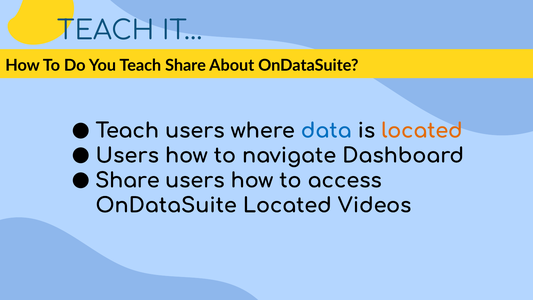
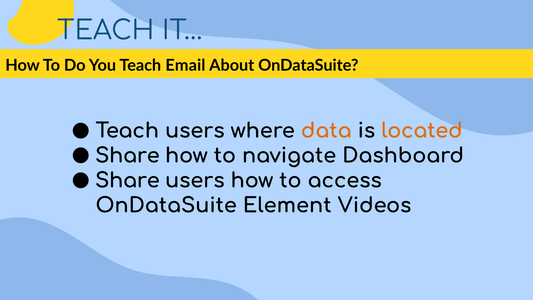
Teach Share: Share -> Email (185, 65)
data colour: blue -> orange (326, 131)
Users: Users -> Share (127, 156)
OnDataSuite Located: Located -> Element (287, 205)
